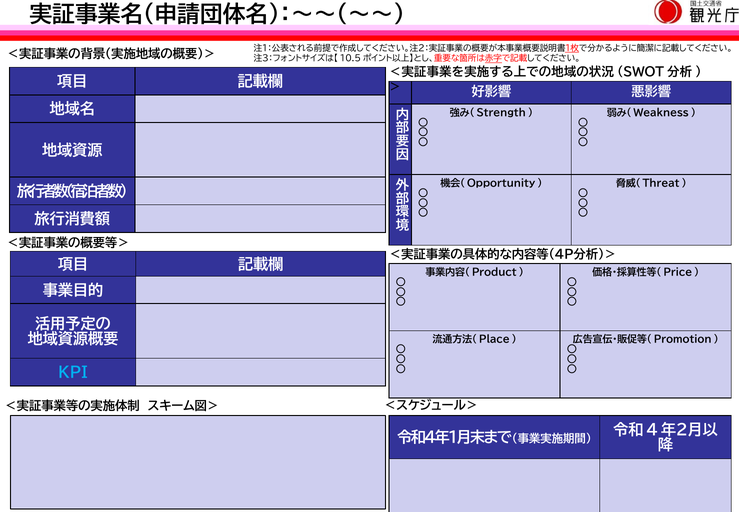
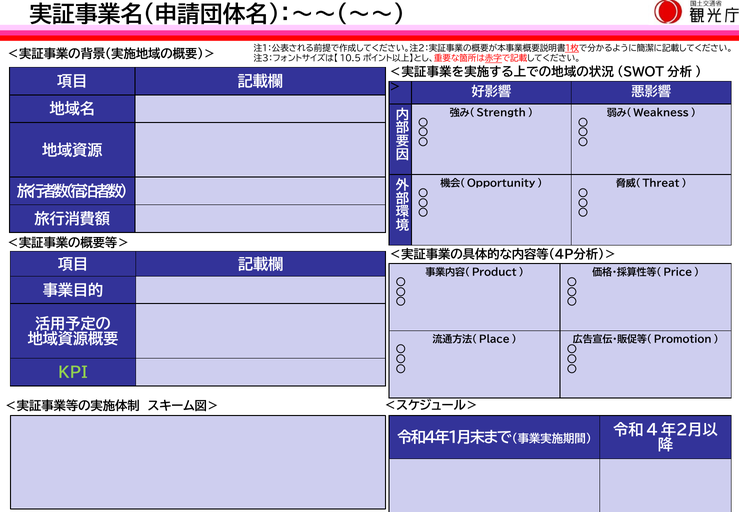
ＫＰＩ colour: light blue -> light green (73, 373)
